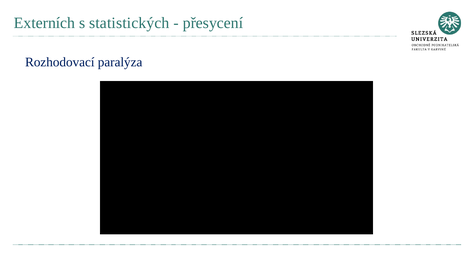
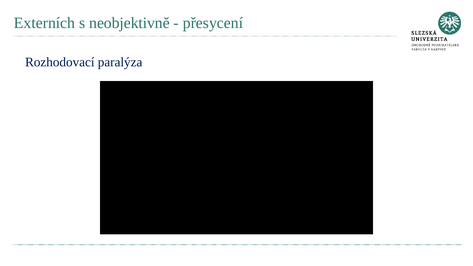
statistických: statistických -> neobjektivně (129, 23)
